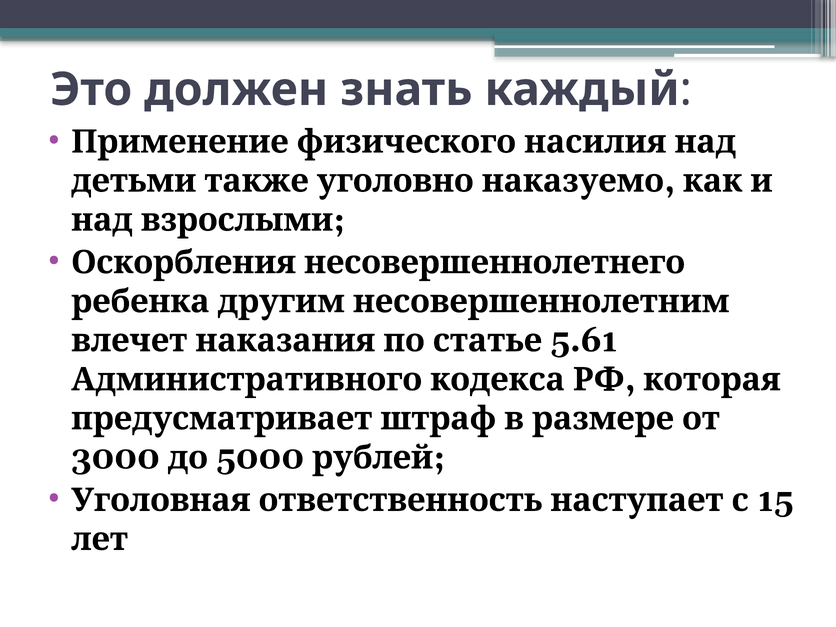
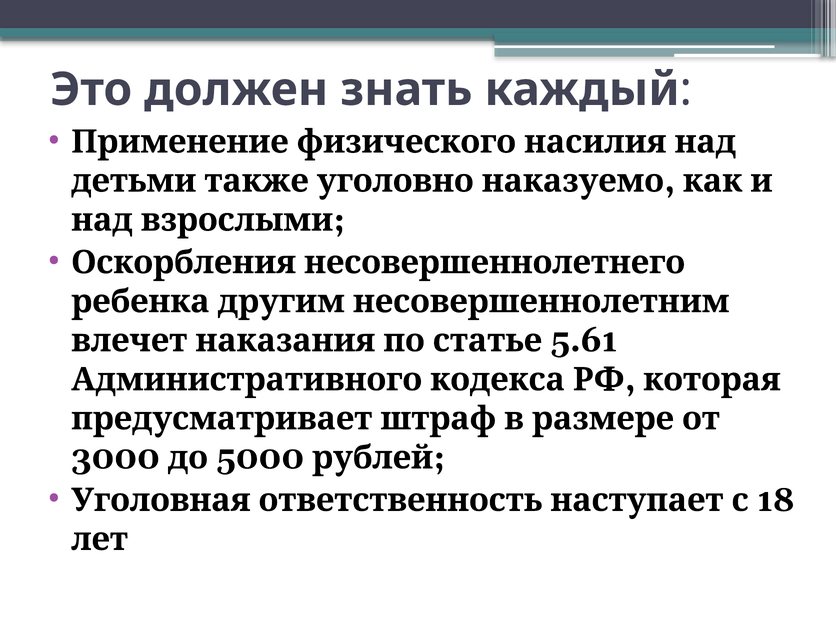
15: 15 -> 18 (776, 500)
